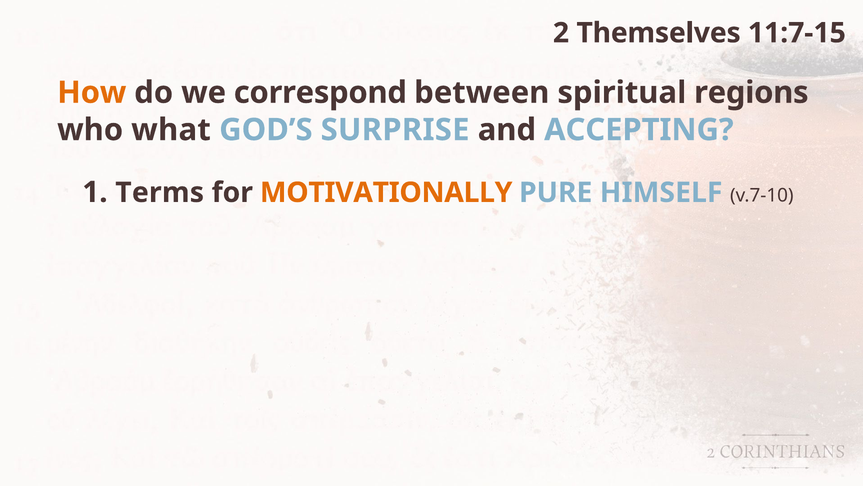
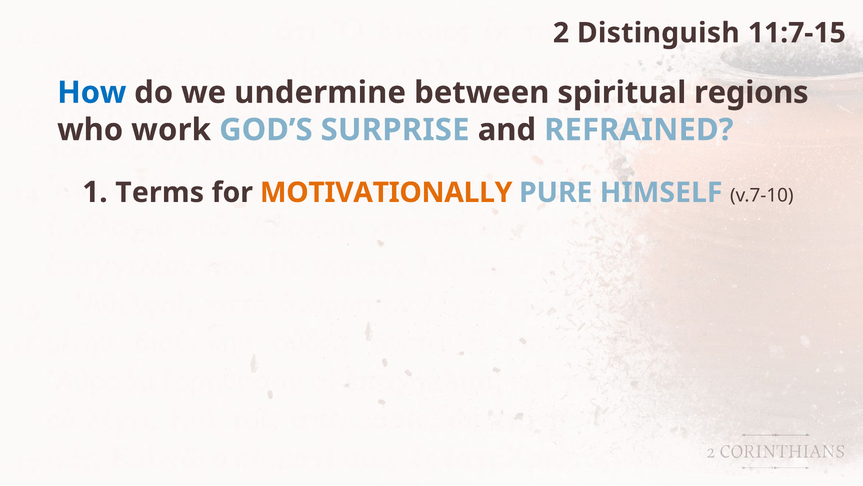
Themselves: Themselves -> Distinguish (658, 33)
How colour: orange -> blue (92, 93)
correspond: correspond -> undermine (320, 93)
what: what -> work (171, 130)
ACCEPTING: ACCEPTING -> REFRAINED (639, 130)
